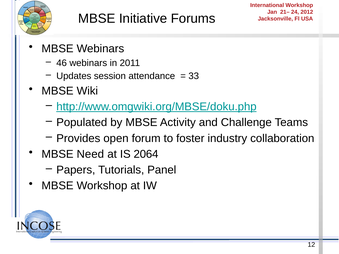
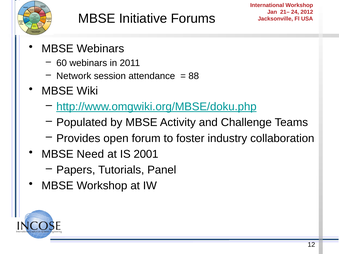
46: 46 -> 60 (62, 63)
Updates: Updates -> Network (74, 76)
33: 33 -> 88 (194, 76)
2064: 2064 -> 2001 (146, 154)
